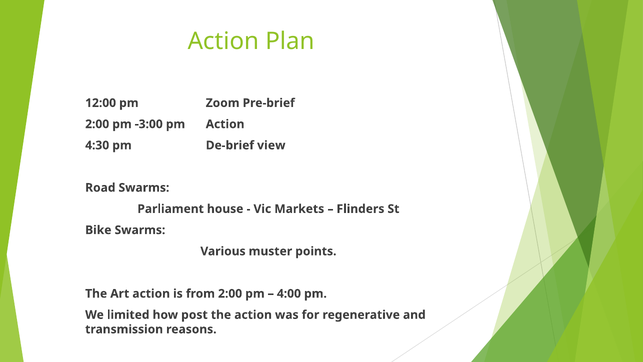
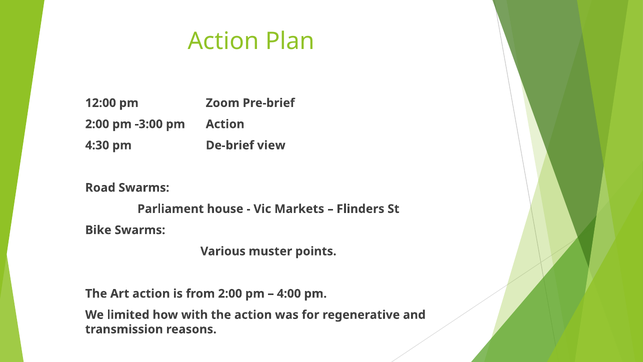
post: post -> with (195, 315)
